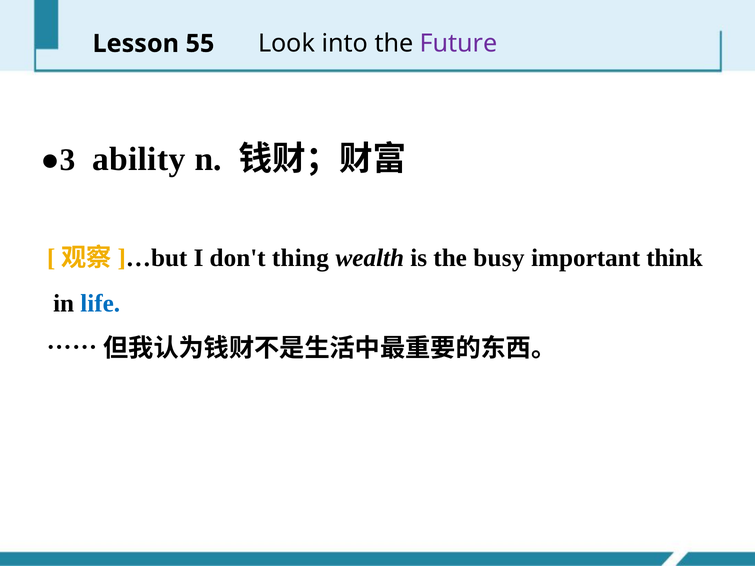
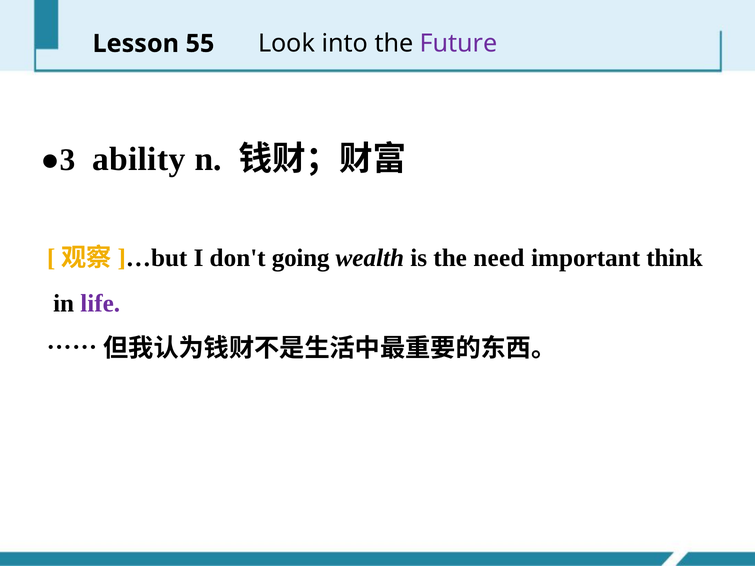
thing: thing -> going (301, 258)
busy: busy -> need (499, 258)
life colour: blue -> purple (100, 303)
